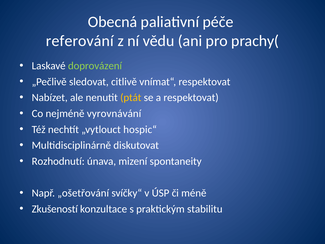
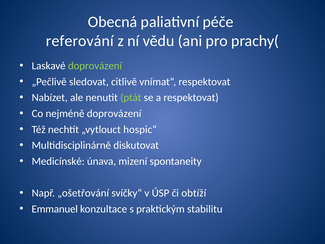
ptát colour: yellow -> light green (131, 98)
nejméně vyrovnávání: vyrovnávání -> doprovázení (114, 113)
Rozhodnutí: Rozhodnutí -> Medicínské (58, 161)
méně: méně -> obtíží (194, 193)
Zkušeností: Zkušeností -> Emmanuel (55, 209)
